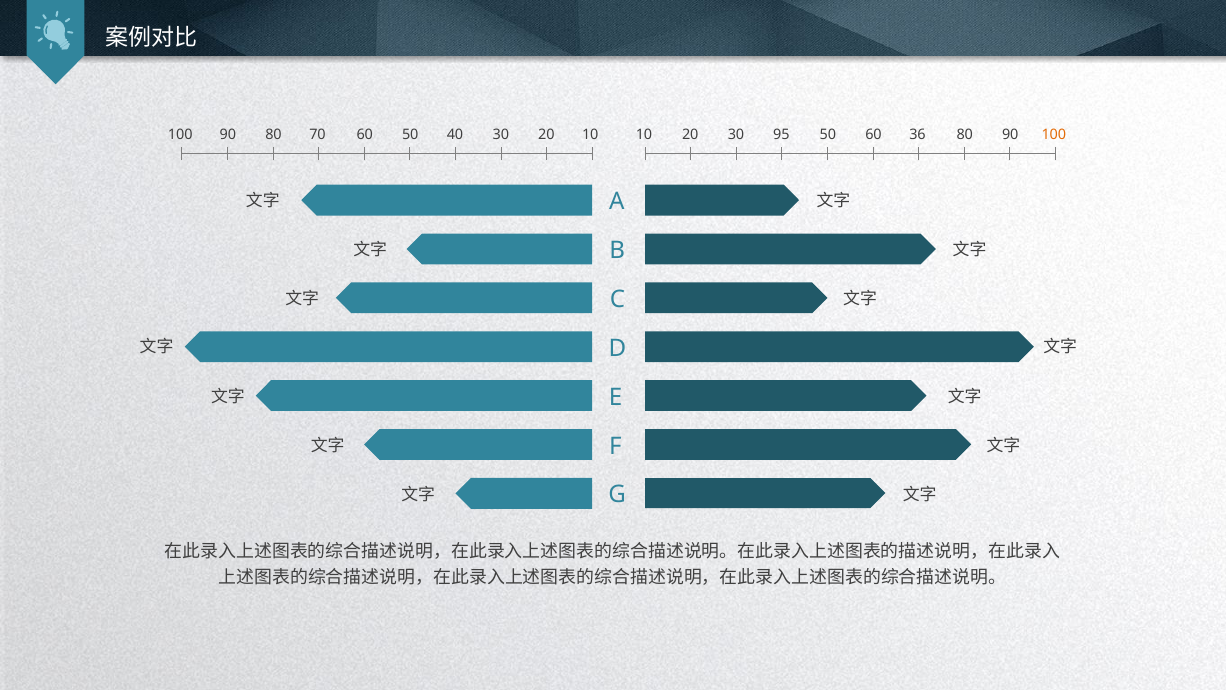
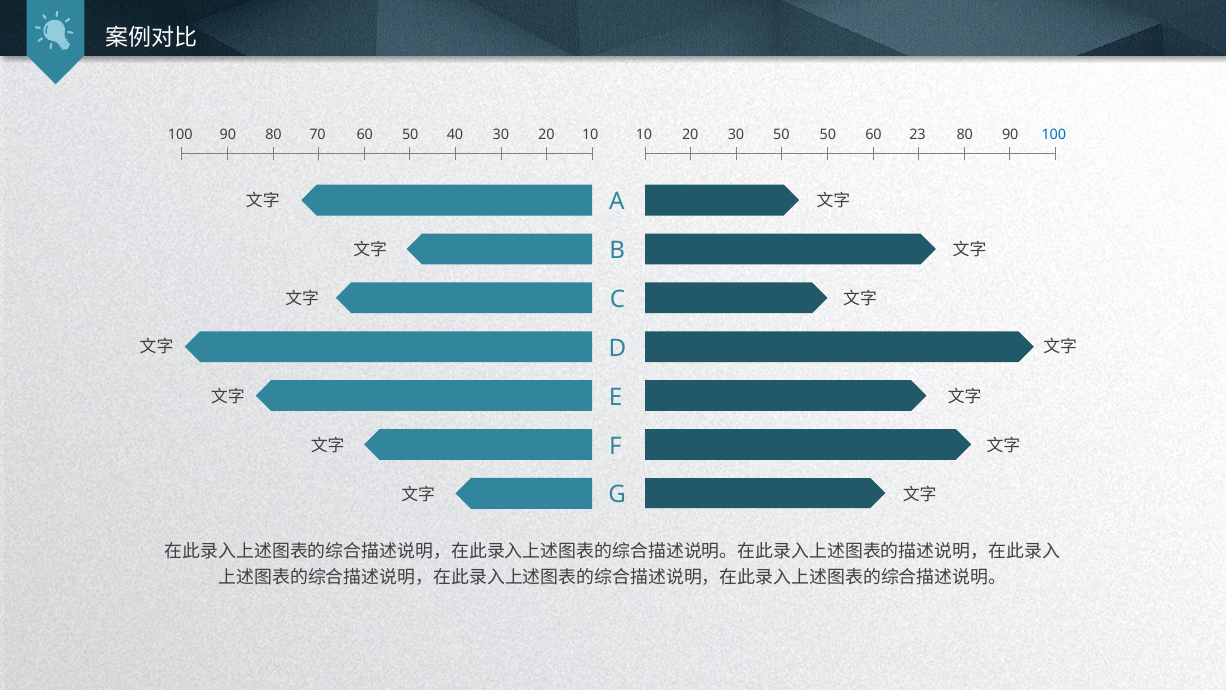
30 95: 95 -> 50 (781, 135)
36: 36 -> 23 (918, 135)
100 colour: orange -> blue (1054, 135)
